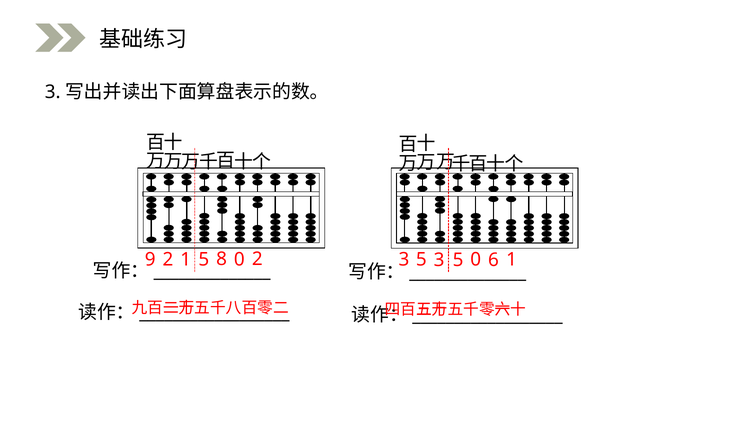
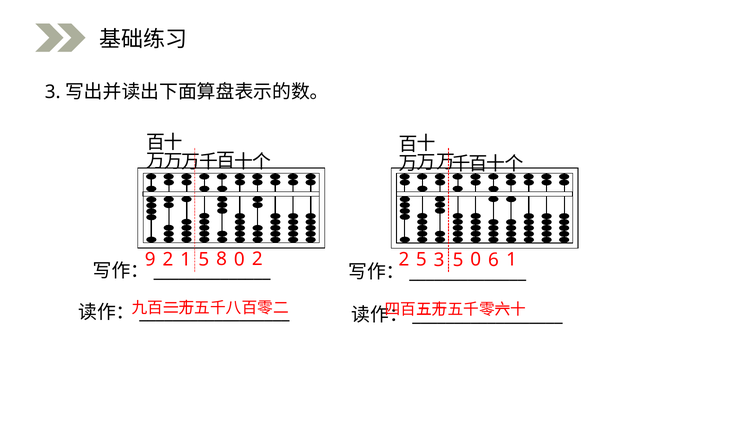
3: 3 -> 2 (404, 259)
